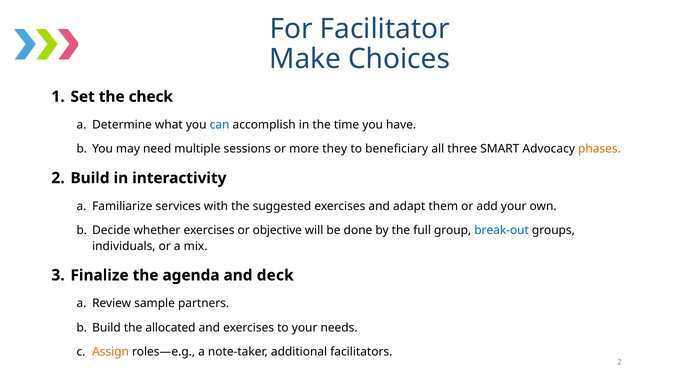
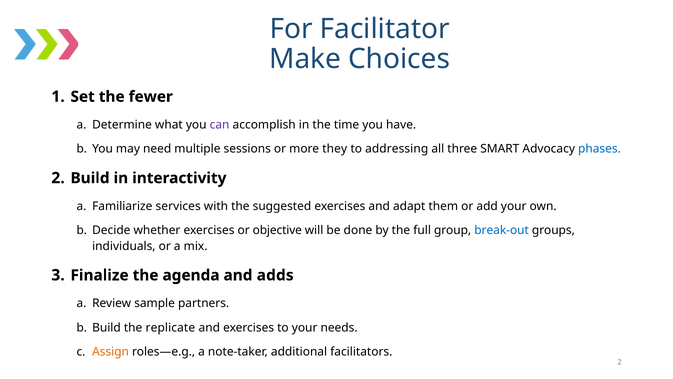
check: check -> fewer (151, 97)
can colour: blue -> purple (220, 125)
beneficiary: beneficiary -> addressing (397, 149)
phases colour: orange -> blue (599, 149)
deck: deck -> adds (275, 275)
allocated: allocated -> replicate (170, 327)
